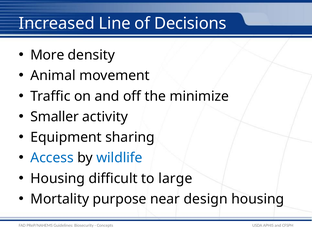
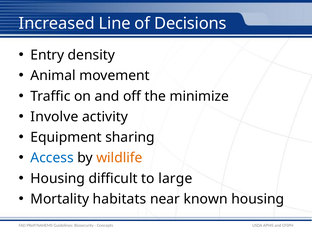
More: More -> Entry (47, 55)
Smaller: Smaller -> Involve (54, 117)
wildlife colour: blue -> orange (119, 158)
purpose: purpose -> habitats (120, 199)
design: design -> known (206, 199)
